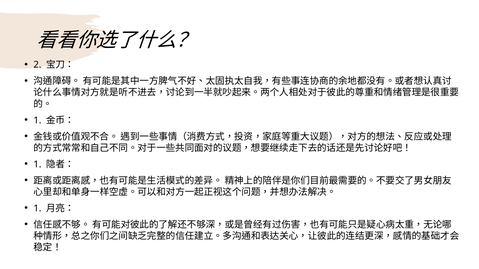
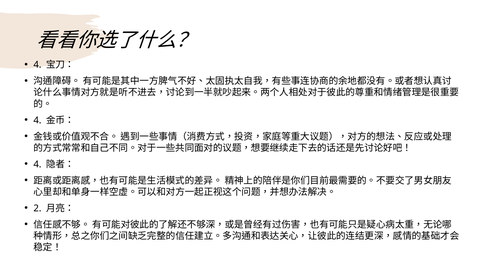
2: 2 -> 4 (37, 65)
1: 1 -> 4 (37, 120)
1: 1 -> 4 (37, 165)
1: 1 -> 2 (37, 209)
